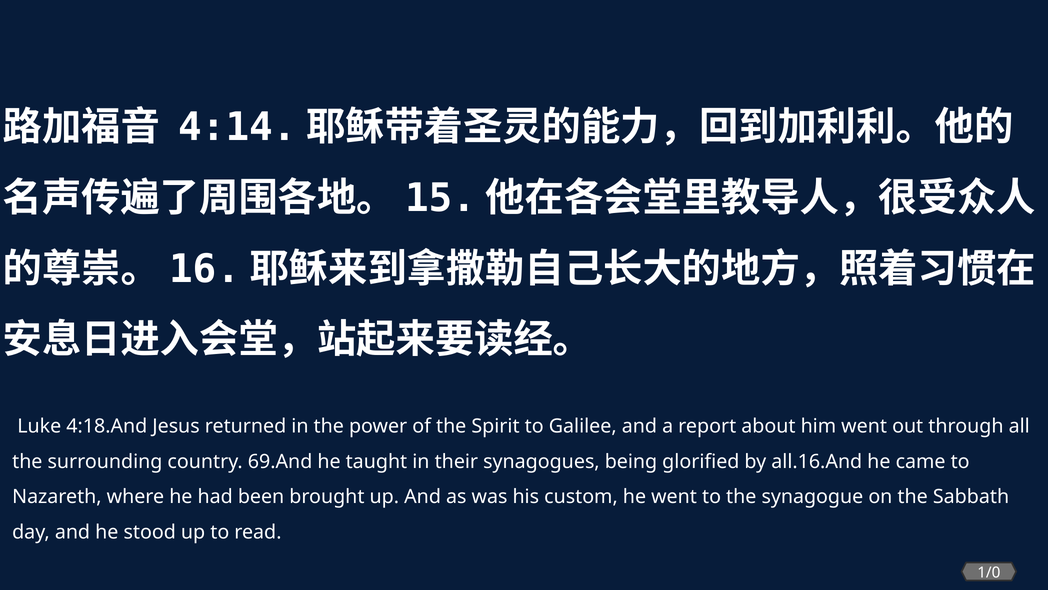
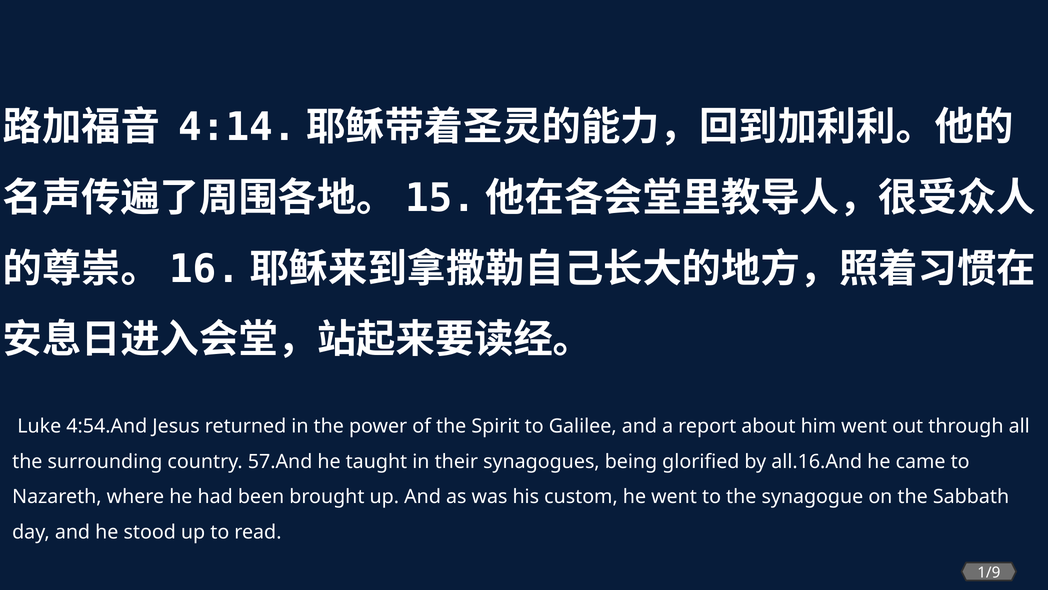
4:18.And: 4:18.And -> 4:54.And (107, 426)
69.And: 69.And -> 57.And (280, 461)
1/0: 1/0 -> 1/9 (989, 572)
